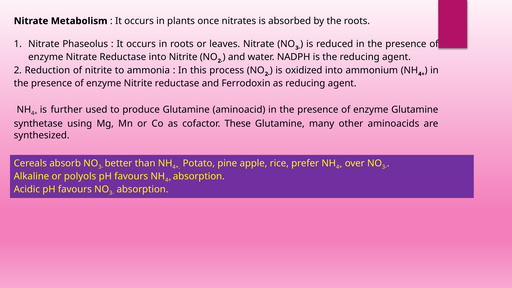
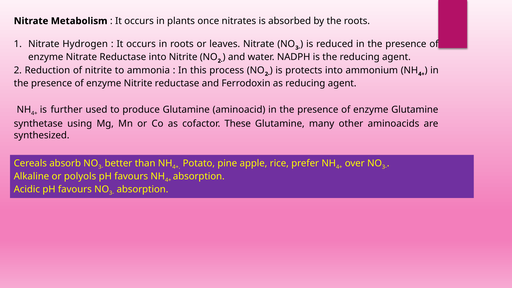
Phaseolus: Phaseolus -> Hydrogen (85, 44)
oxidized: oxidized -> protects (304, 70)
